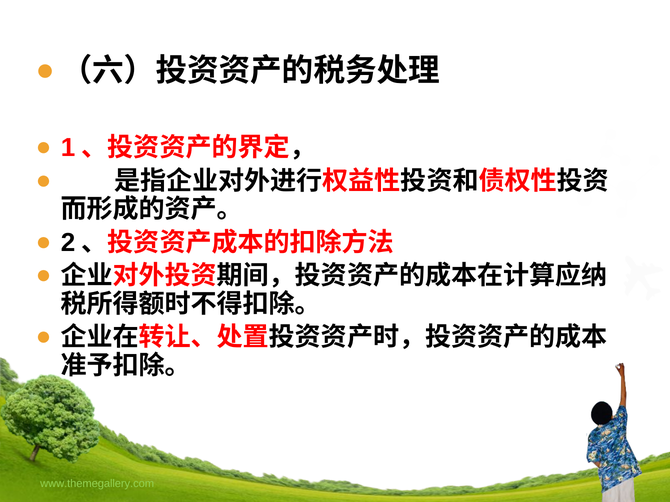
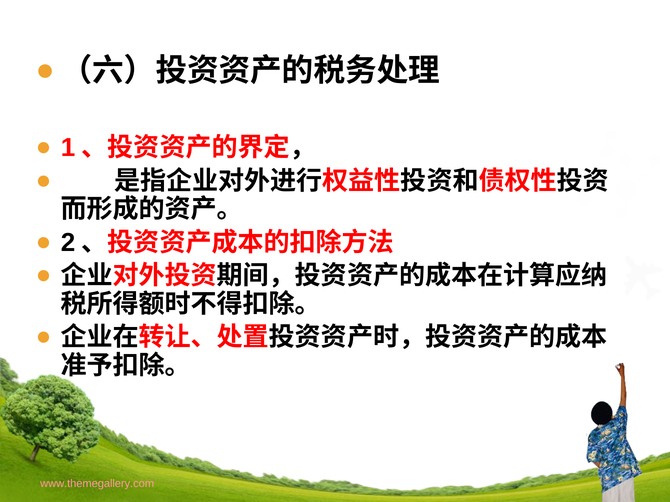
www.themegallery.com colour: light green -> pink (97, 484)
